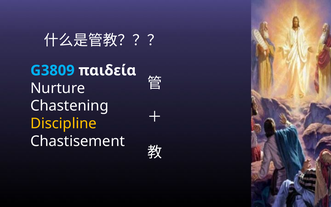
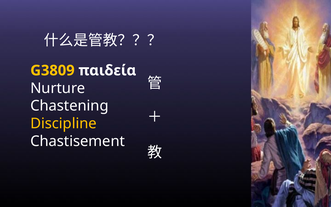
G3809 colour: light blue -> yellow (52, 70)
